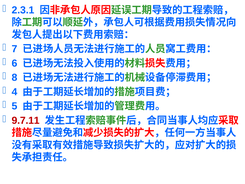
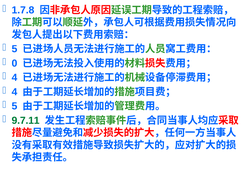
2.3.1: 2.3.1 -> 1.7.8 (23, 10)
7: 7 -> 5 (14, 49)
6: 6 -> 0 (14, 63)
8: 8 -> 4 (14, 77)
9.7.11 colour: red -> green (26, 120)
